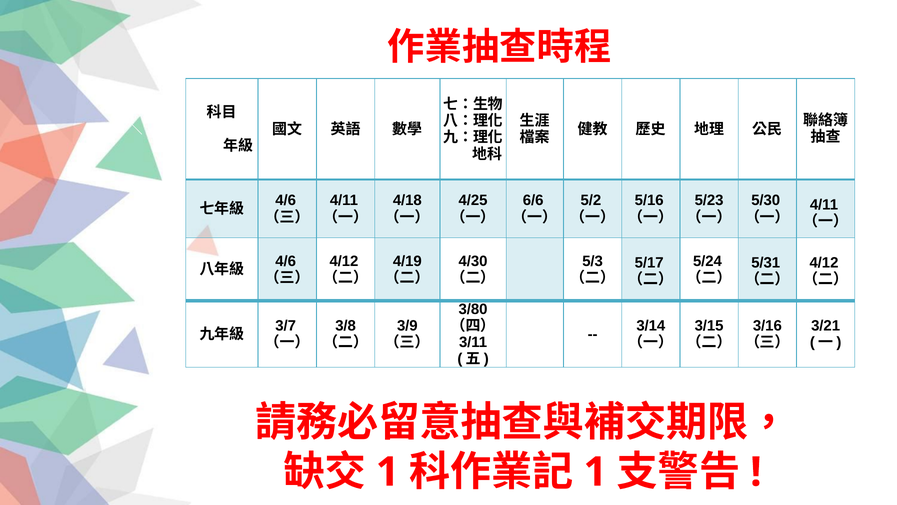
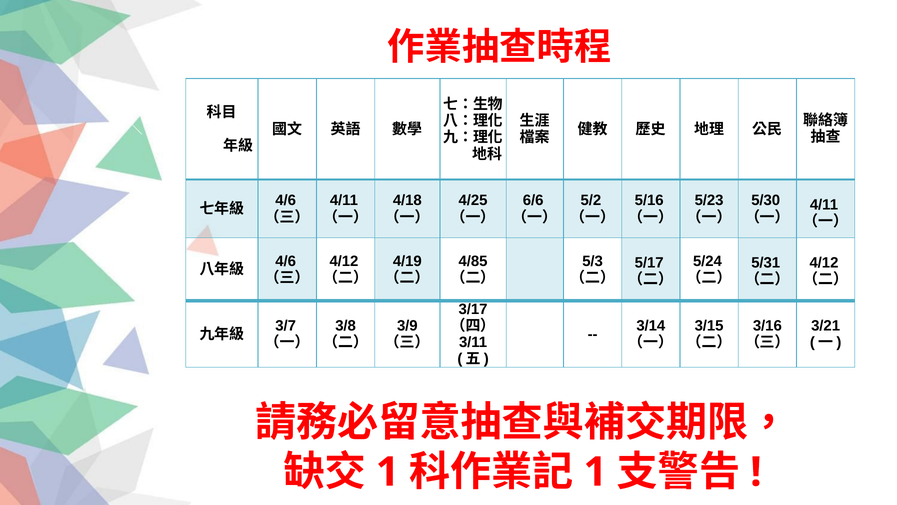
4/30: 4/30 -> 4/85 (473, 261)
3/80: 3/80 -> 3/17 (473, 309)
